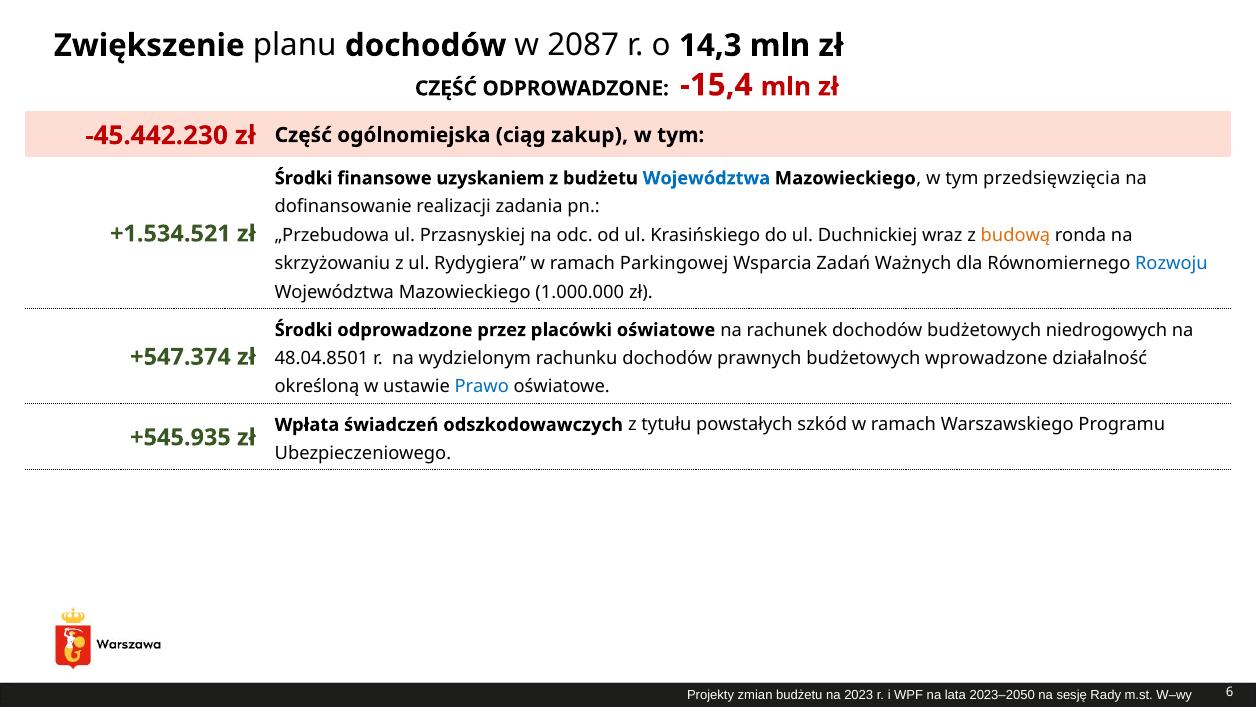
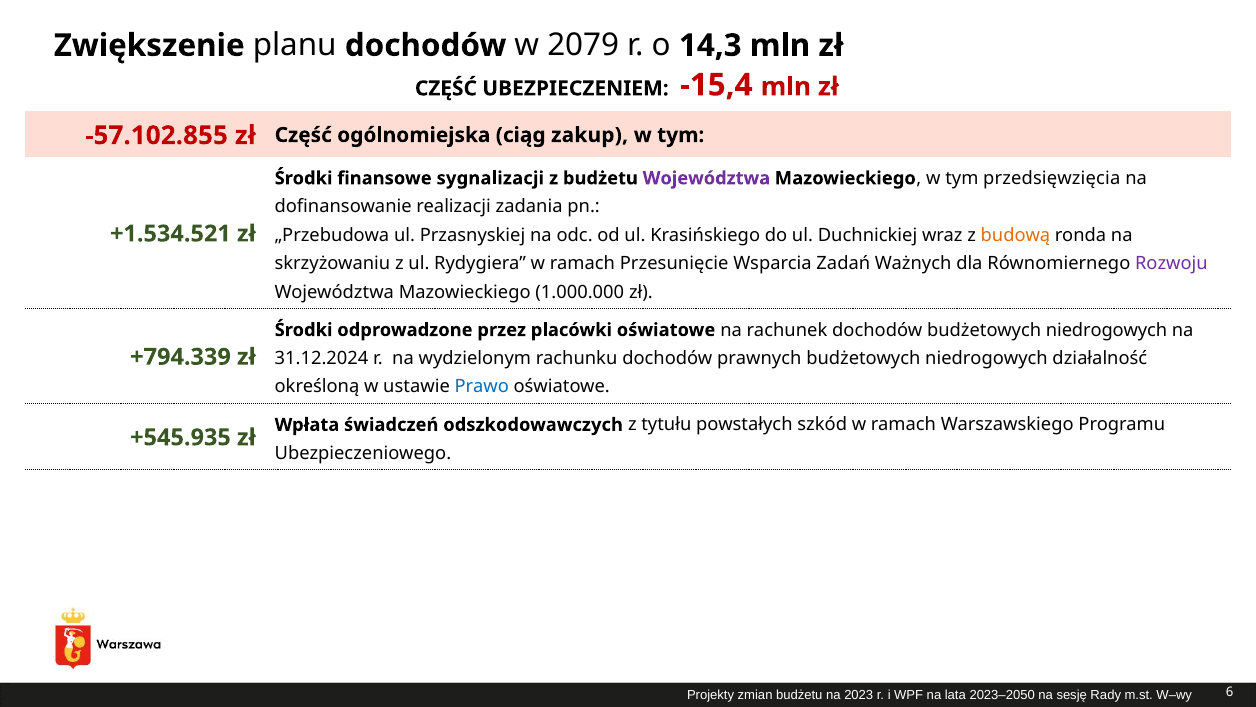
2087: 2087 -> 2079 (583, 45)
CZĘŚĆ ODPROWADZONE: ODPROWADZONE -> UBEZPIECZENIEM (576, 88)
-45.442.230: -45.442.230 -> -57.102.855 (157, 135)
uzyskaniem: uzyskaniem -> sygnalizacji (490, 178)
Województwa colour: blue -> purple (706, 178)
Parkingowej: Parkingowej -> Przesunięcie (674, 263)
Rozwoju colour: blue -> purple (1171, 263)
+547.374: +547.374 -> +794.339 (181, 357)
48.04.8501: 48.04.8501 -> 31.12.2024 (322, 358)
wprowadzone: wprowadzone -> niedrogowych (986, 358)
